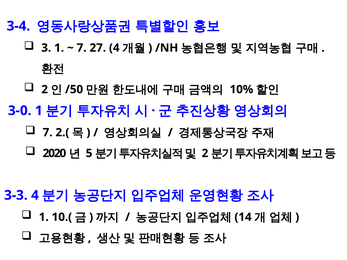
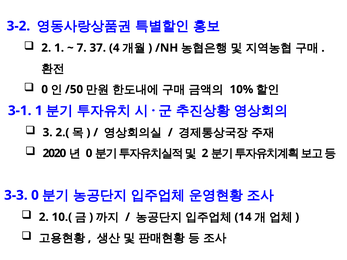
3-4: 3-4 -> 3-2 (18, 26)
3: 3 -> 2 (46, 48)
27: 27 -> 37 (98, 48)
2: 2 -> 0 (45, 90)
3-0: 3-0 -> 3-1 (20, 111)
7: 7 -> 3 (48, 133)
5: 5 -> 0 (89, 153)
3-3 4: 4 -> 0 (35, 195)
1: 1 -> 2 (44, 217)
